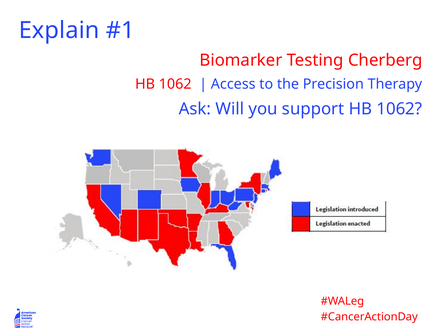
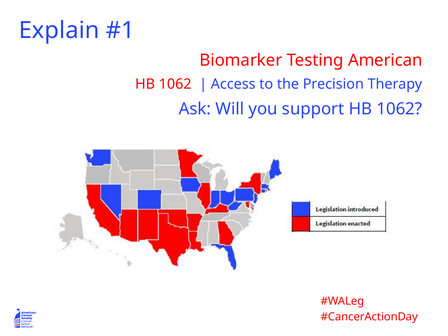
Cherberg: Cherberg -> American (385, 60)
